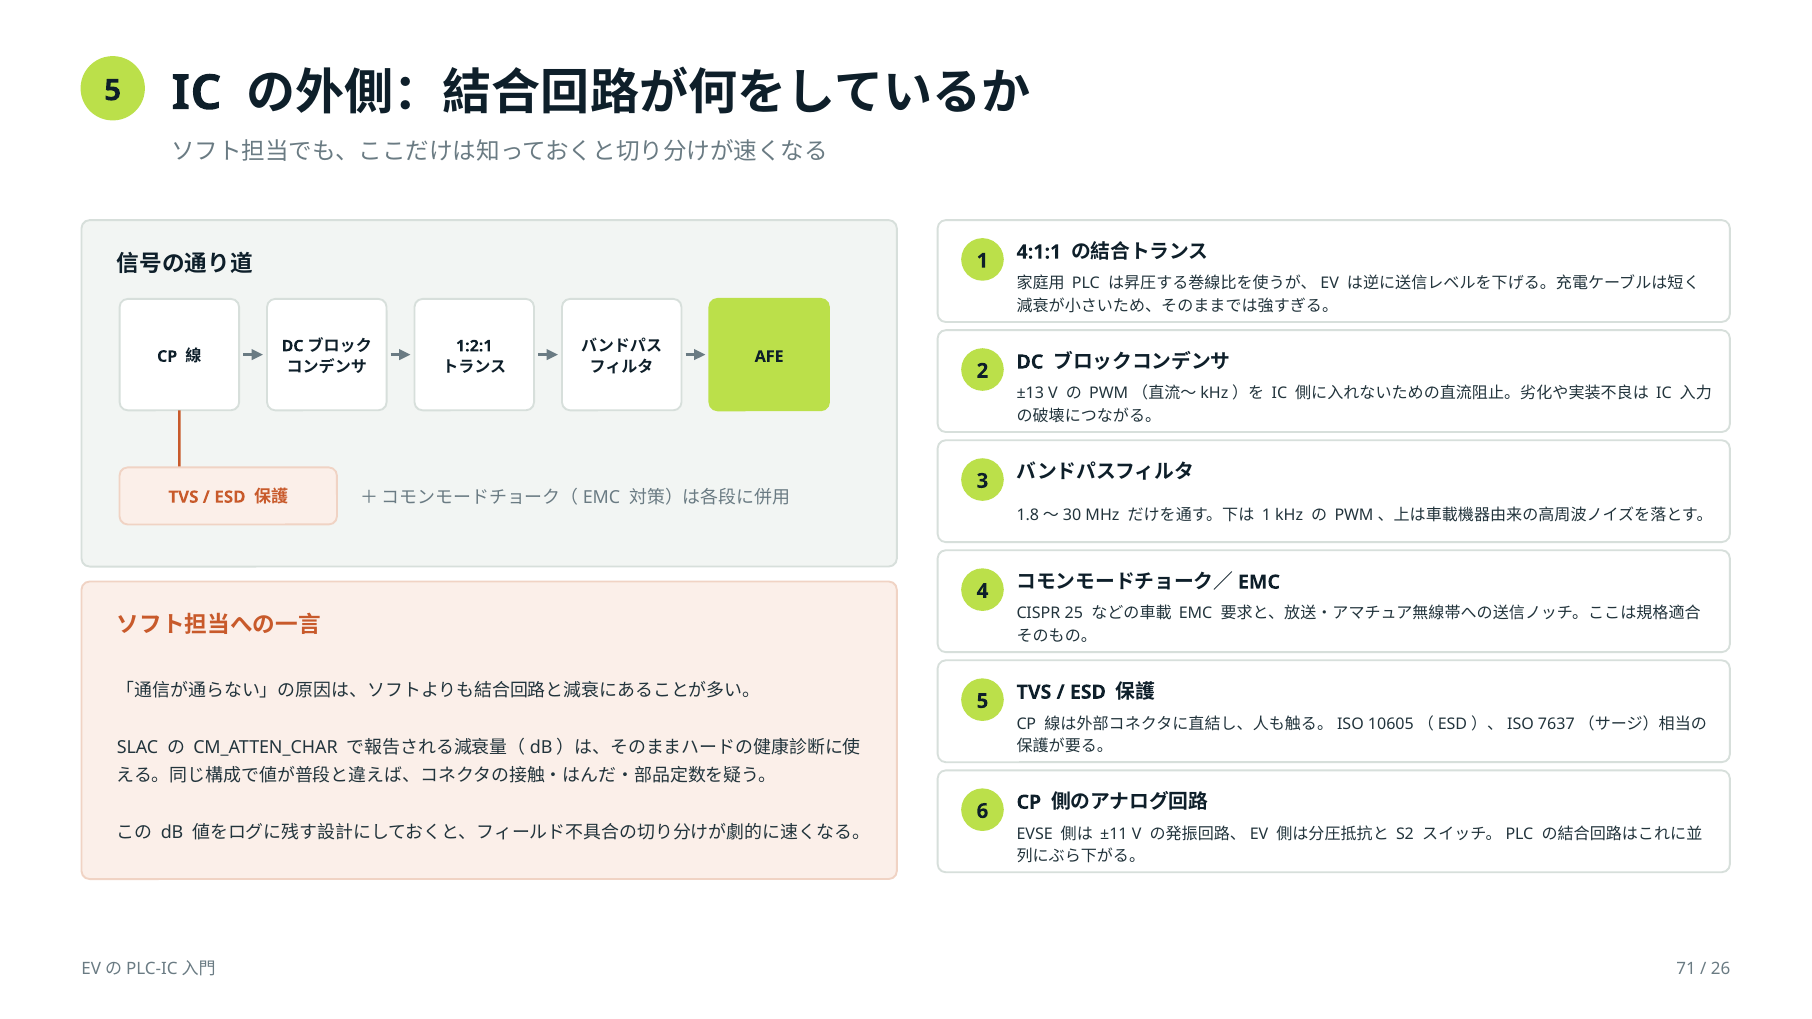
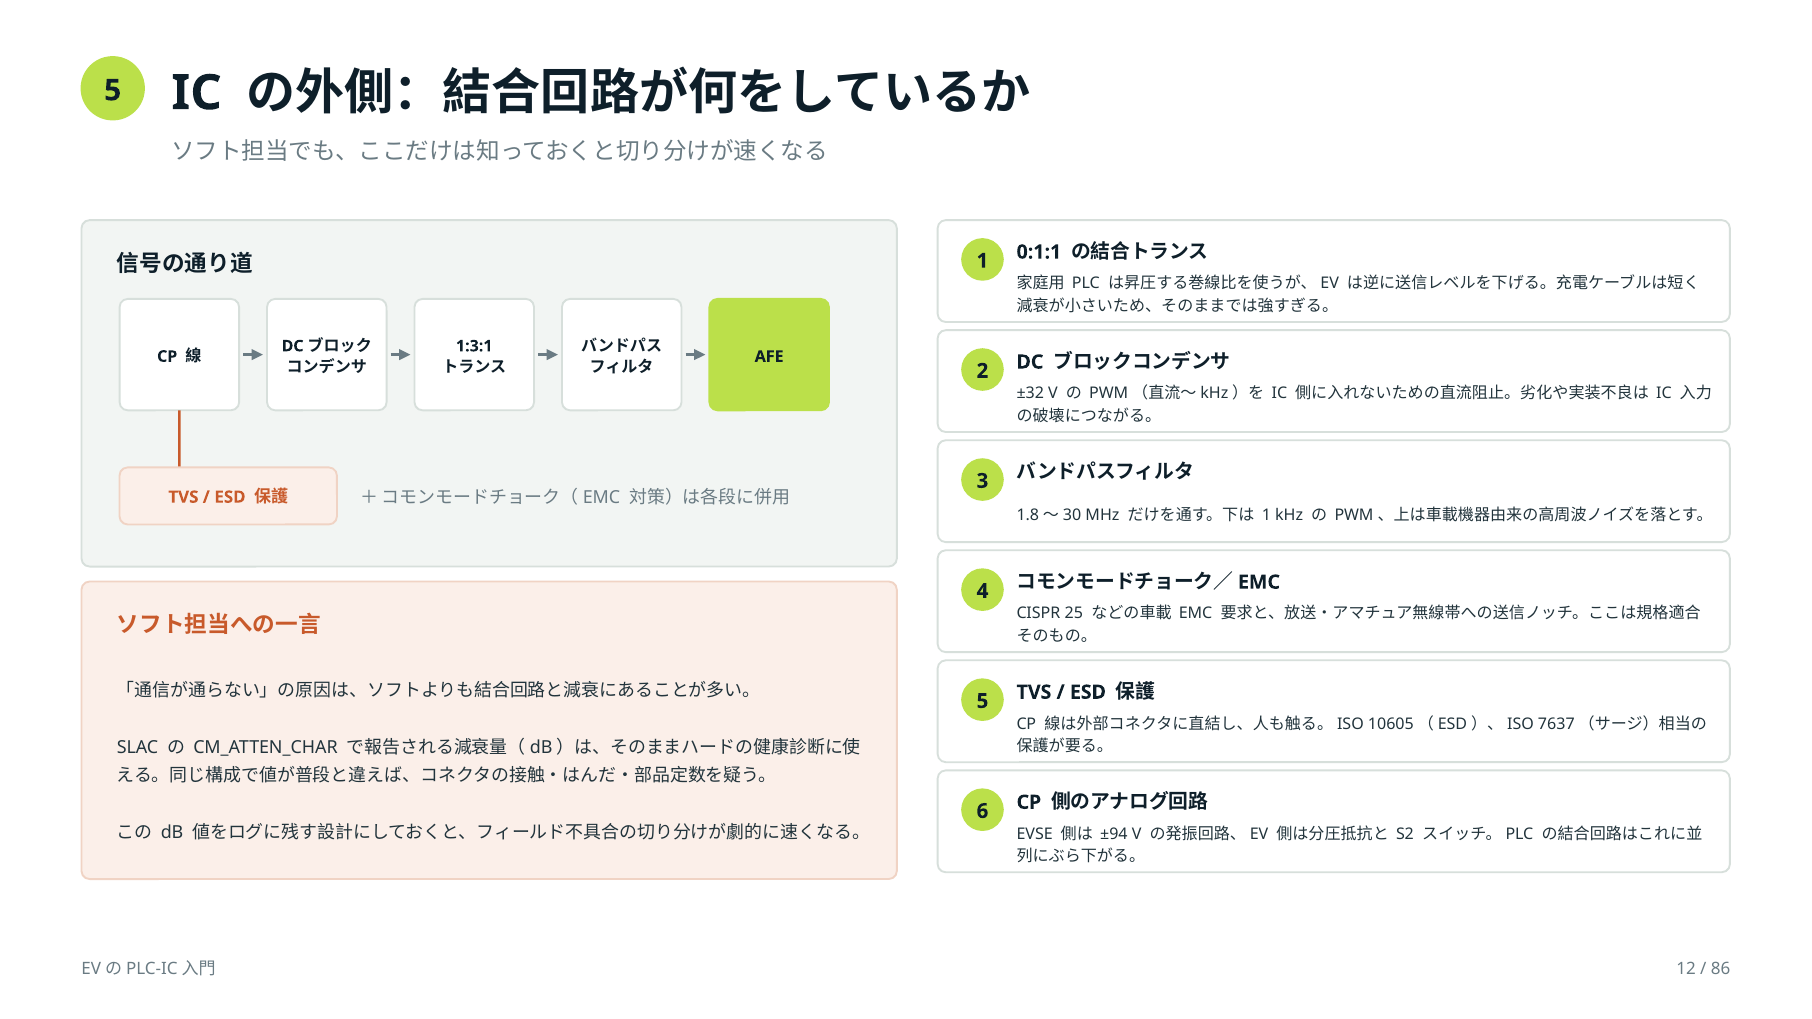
4:1:1: 4:1:1 -> 0:1:1 (1039, 252)
1:2:1: 1:2:1 -> 1:3:1 (474, 346)
±13: ±13 -> ±32 (1030, 394)
±11: ±11 -> ±94 (1114, 834)
71: 71 -> 12 (1686, 969)
26: 26 -> 86 (1721, 969)
